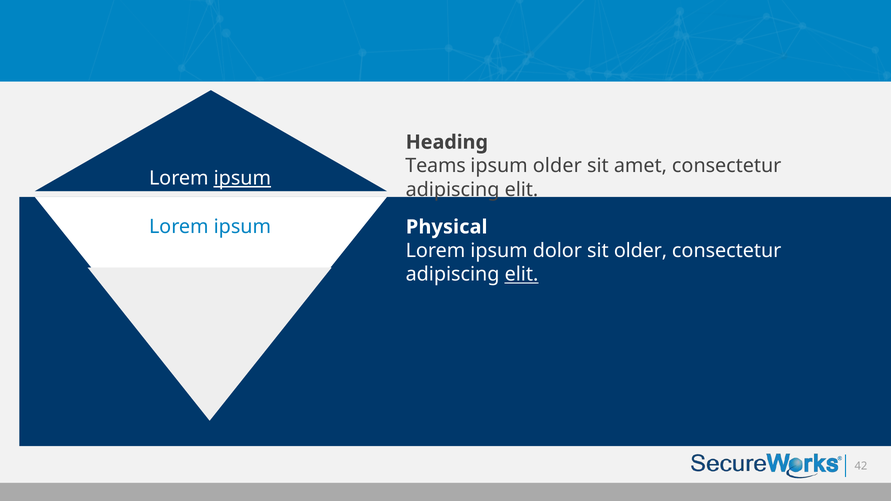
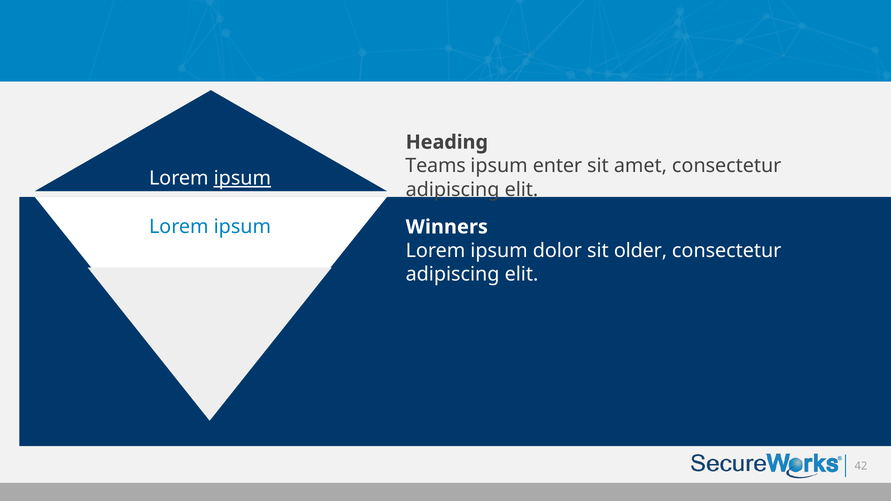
ipsum older: older -> enter (557, 166)
Physical: Physical -> Winners (447, 227)
elit underline: present -> none (521, 274)
